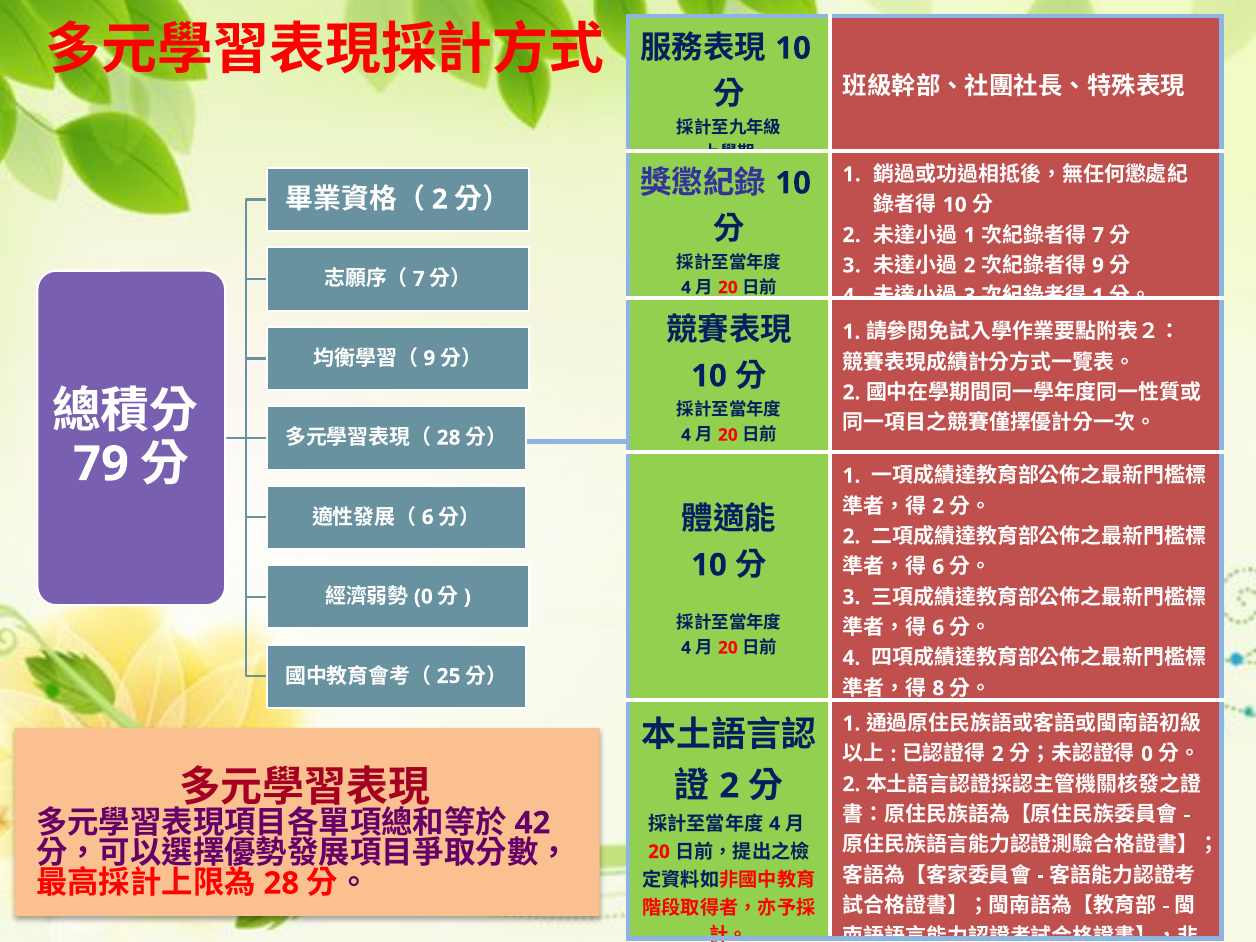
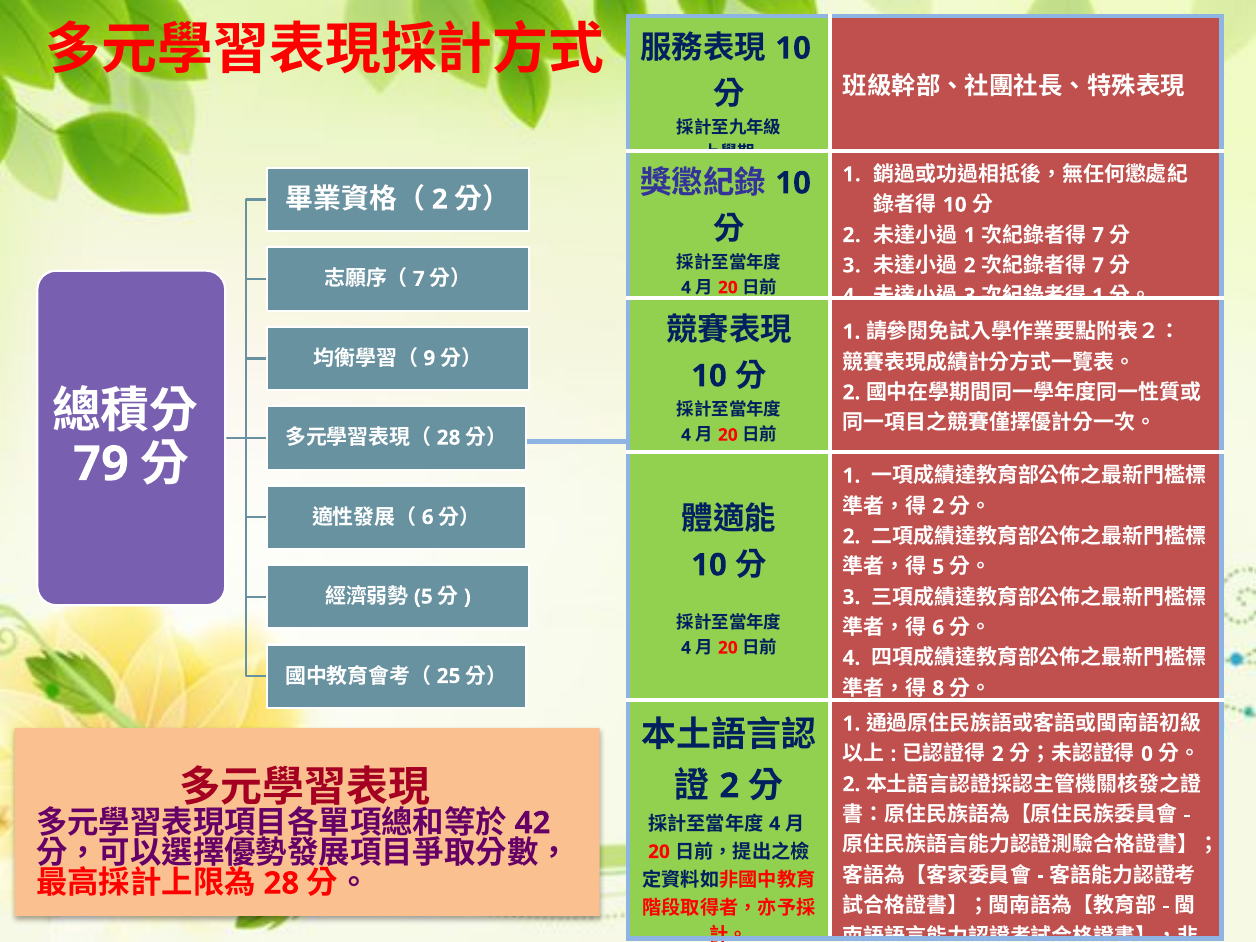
9: 9 -> 7 (1098, 266)
6: 6 -> 5 (938, 567)
0: 0 -> 5 (423, 597)
